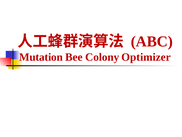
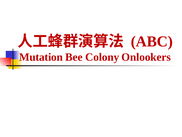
Optimizer: Optimizer -> Onlookers (146, 57)
